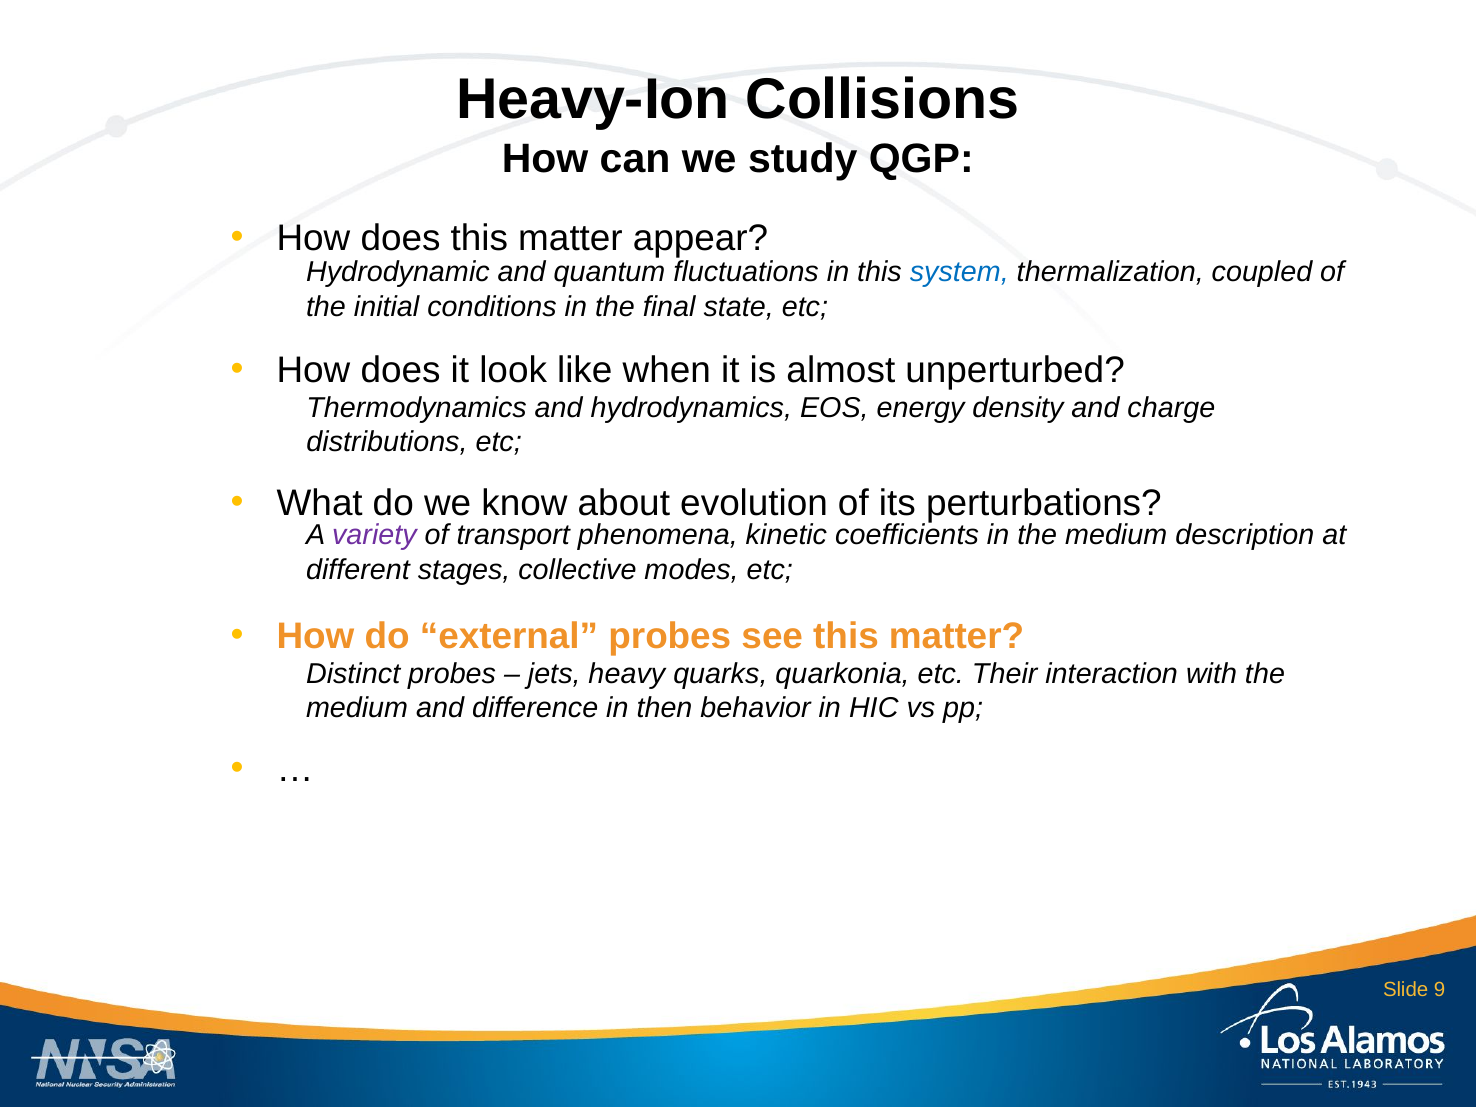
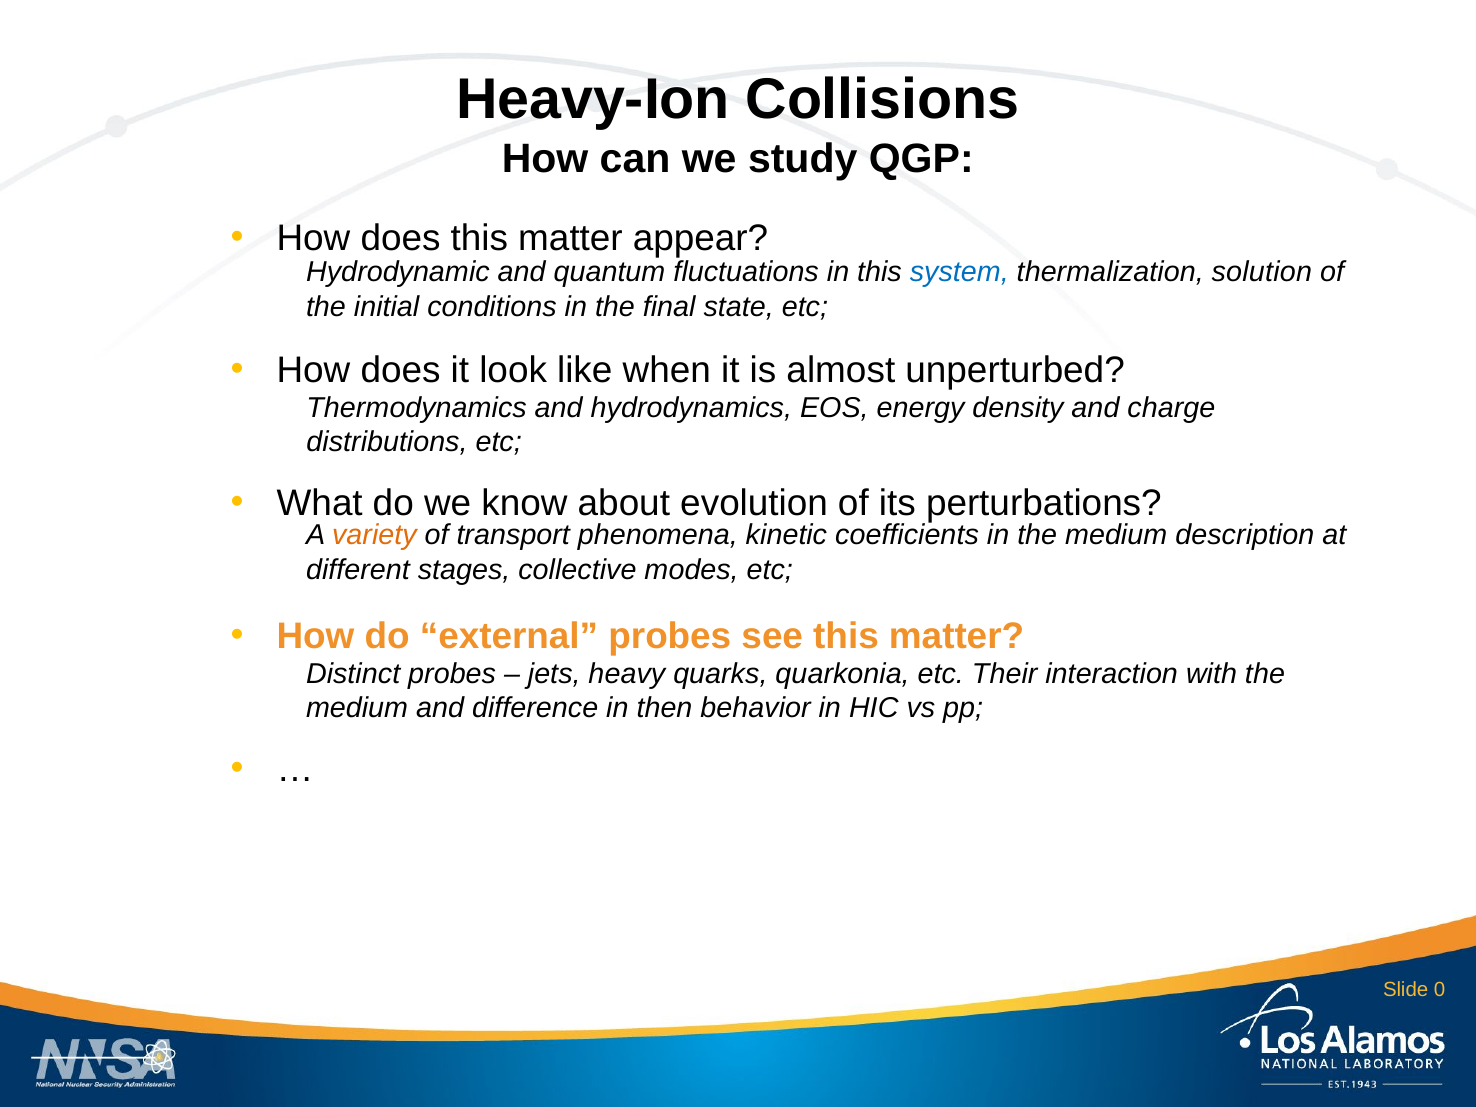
coupled: coupled -> solution (1262, 272)
variety colour: purple -> orange (374, 535)
9: 9 -> 0 (1440, 990)
